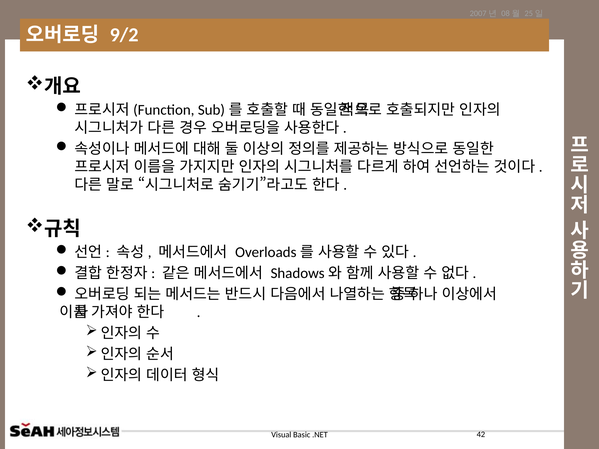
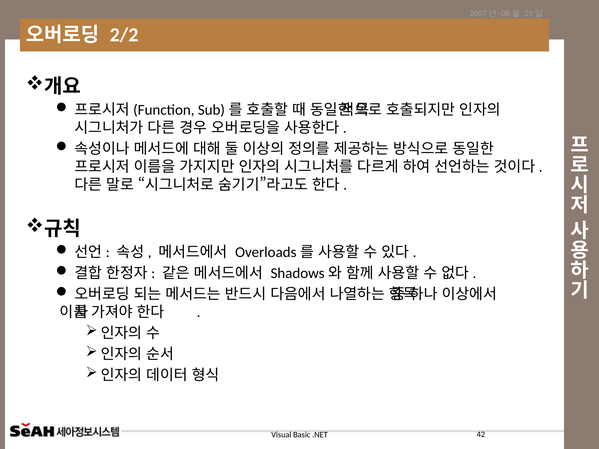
9/2: 9/2 -> 2/2 (124, 35)
